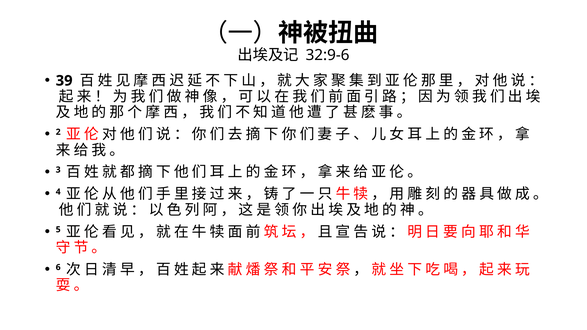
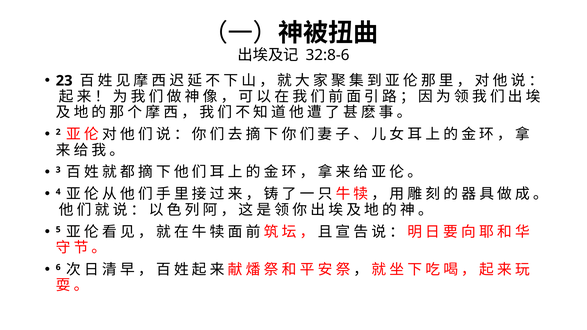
32:9-6: 32:9-6 -> 32:8-6 (328, 55)
39: 39 -> 23 (64, 81)
